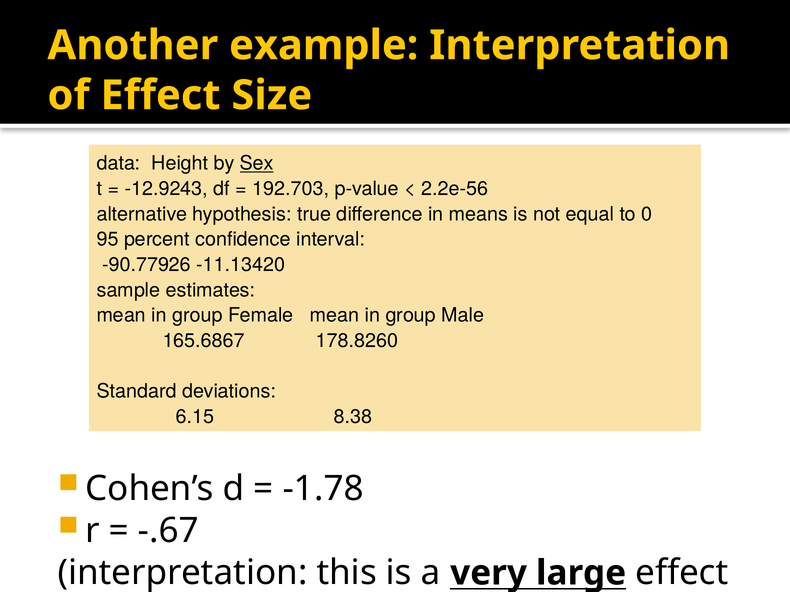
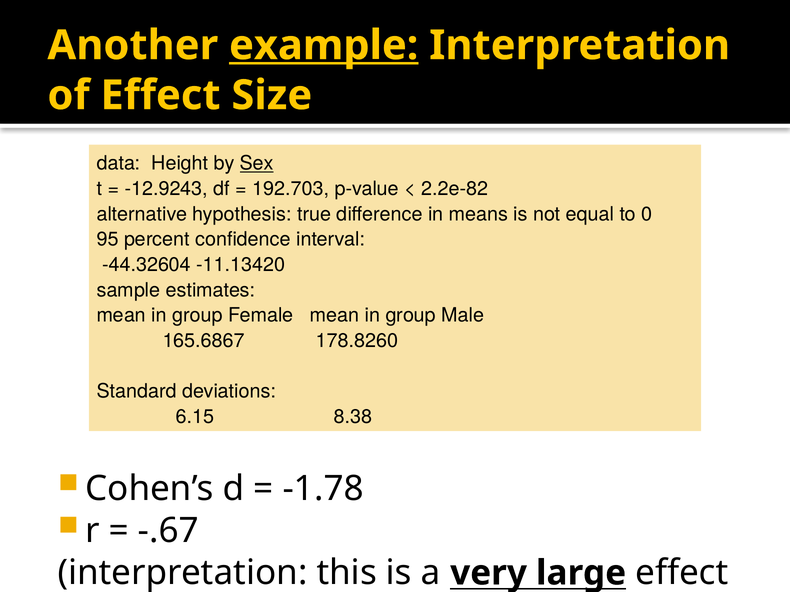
example underline: none -> present (324, 45)
2.2e-56: 2.2e-56 -> 2.2e-82 (455, 189)
-90.77926: -90.77926 -> -44.32604 (147, 265)
